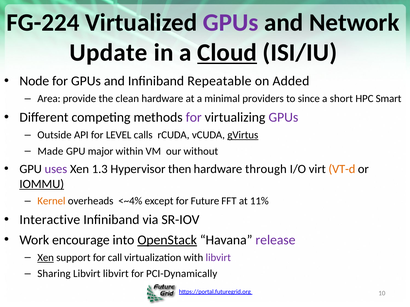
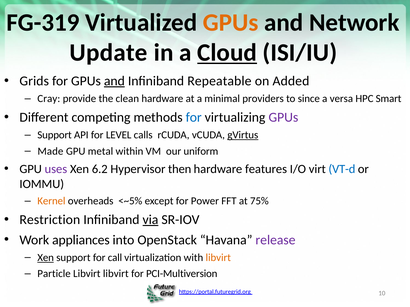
FG-224: FG-224 -> FG-319 (43, 23)
GPUs colour: purple -> orange (231, 23)
Node: Node -> Grids (34, 81)
and underline: none -> present (114, 81)
Area: Area -> Cray (49, 99)
short: short -> versa (341, 99)
for colour: purple -> blue (194, 118)
Outside: Outside -> Support (55, 135)
major: major -> metal (100, 151)
without: without -> uniform (201, 151)
1.3: 1.3 -> 6.2 (100, 169)
through: through -> features (266, 169)
VT-d colour: orange -> blue (342, 169)
IOMMU underline: present -> none (42, 184)
<~4%: <~4% -> <~5% (130, 201)
Future: Future -> Power (205, 201)
11%: 11% -> 75% (259, 201)
Interactive: Interactive -> Restriction (50, 220)
via underline: none -> present (150, 220)
encourage: encourage -> appliances (81, 240)
OpenStack underline: present -> none (167, 240)
libvirt colour: purple -> orange (218, 258)
Sharing: Sharing -> Particle (54, 274)
PCI-Dynamically: PCI-Dynamically -> PCI-Multiversion (182, 274)
